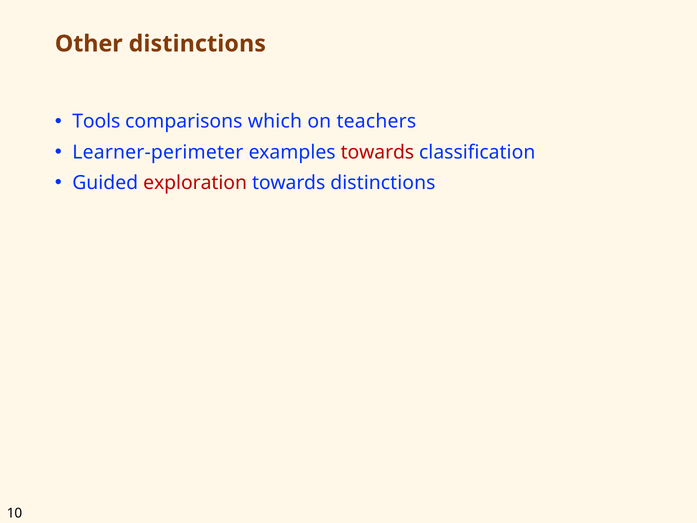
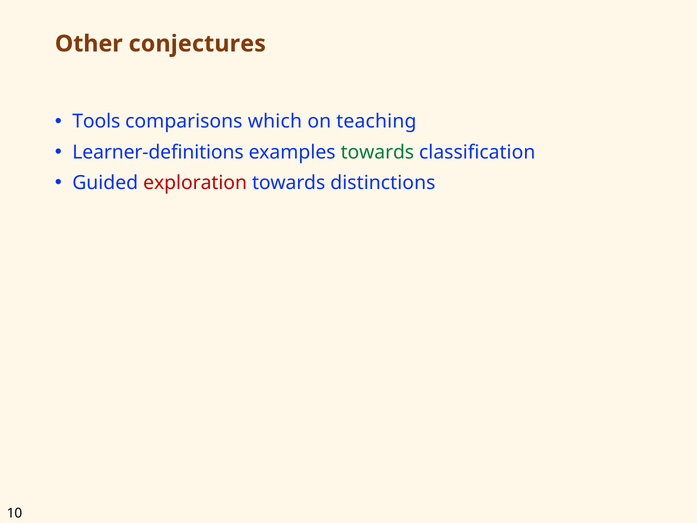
Other distinctions: distinctions -> conjectures (197, 44)
teachers: teachers -> teaching (376, 121)
Learner-perimeter: Learner-perimeter -> Learner-definitions (158, 152)
towards colour: red -> green (377, 152)
